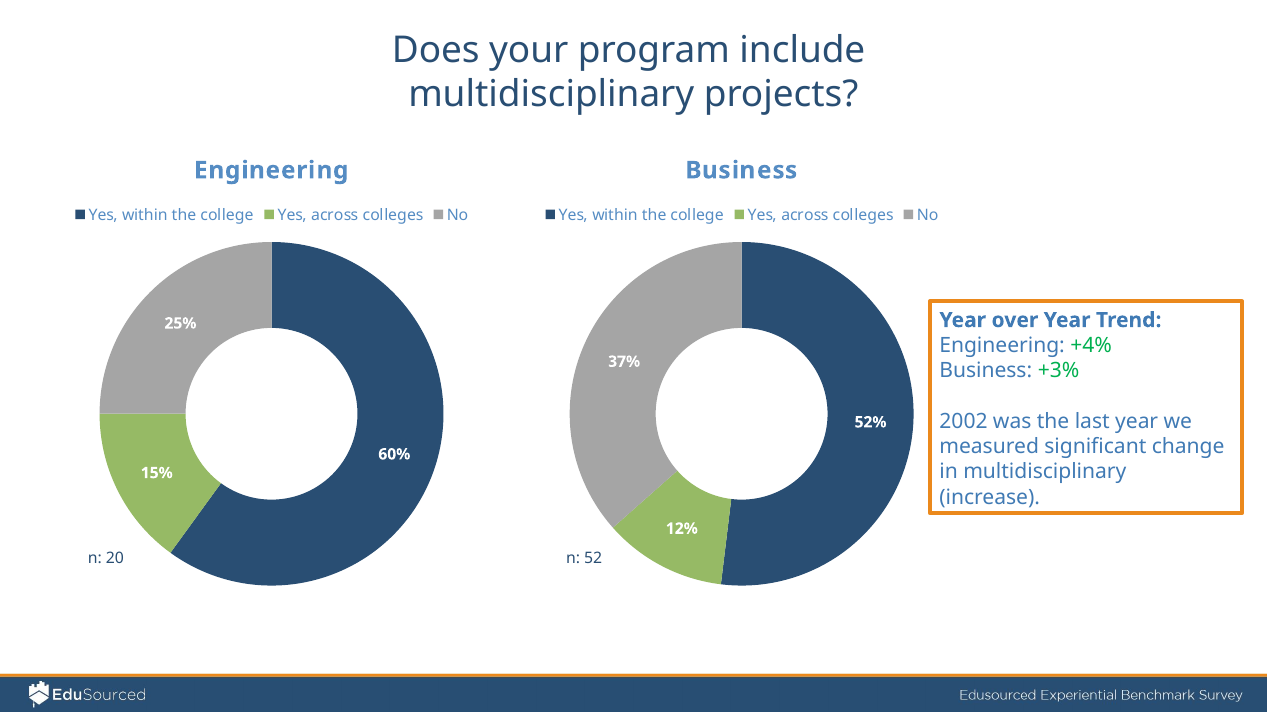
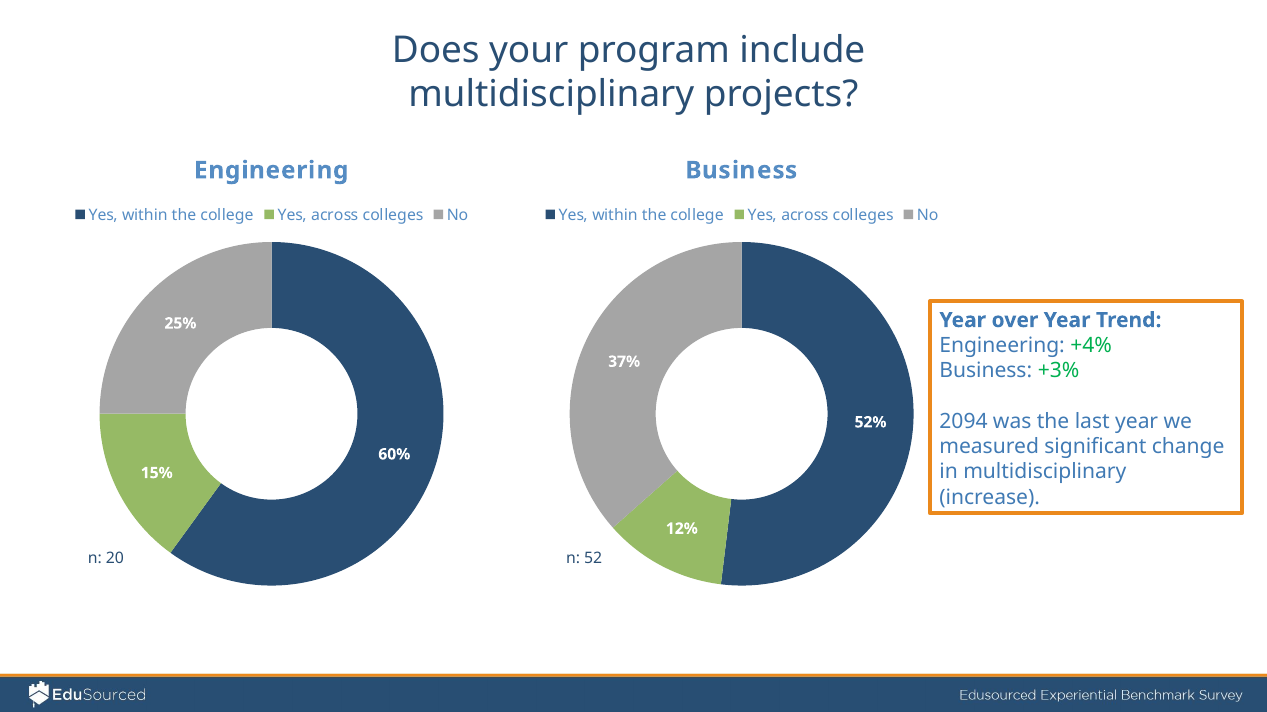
2002: 2002 -> 2094 (964, 422)
